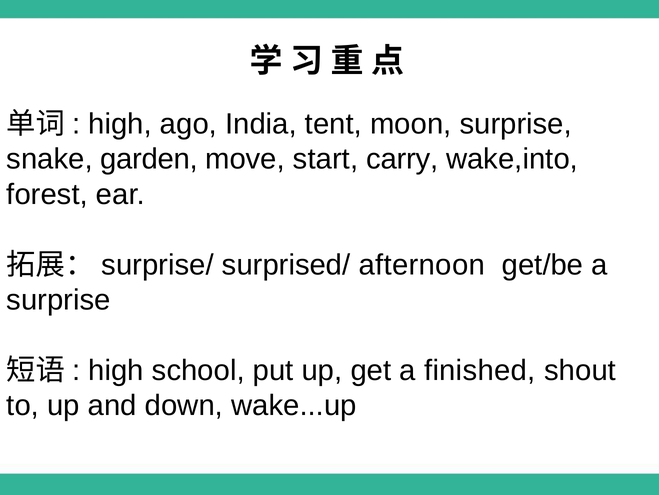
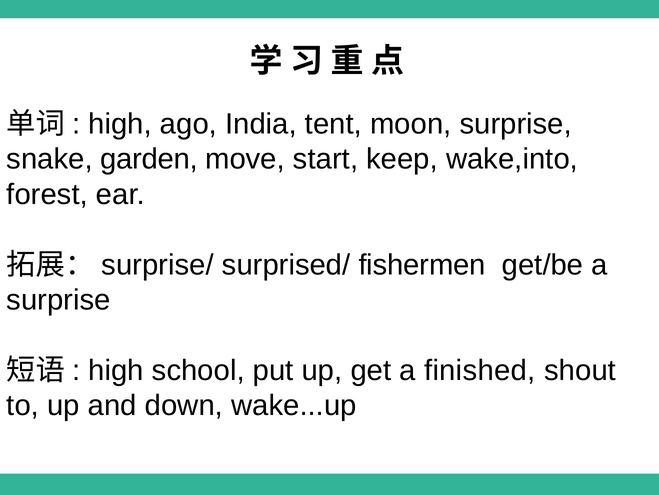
carry: carry -> keep (402, 159)
afternoon: afternoon -> fishermen (422, 264)
